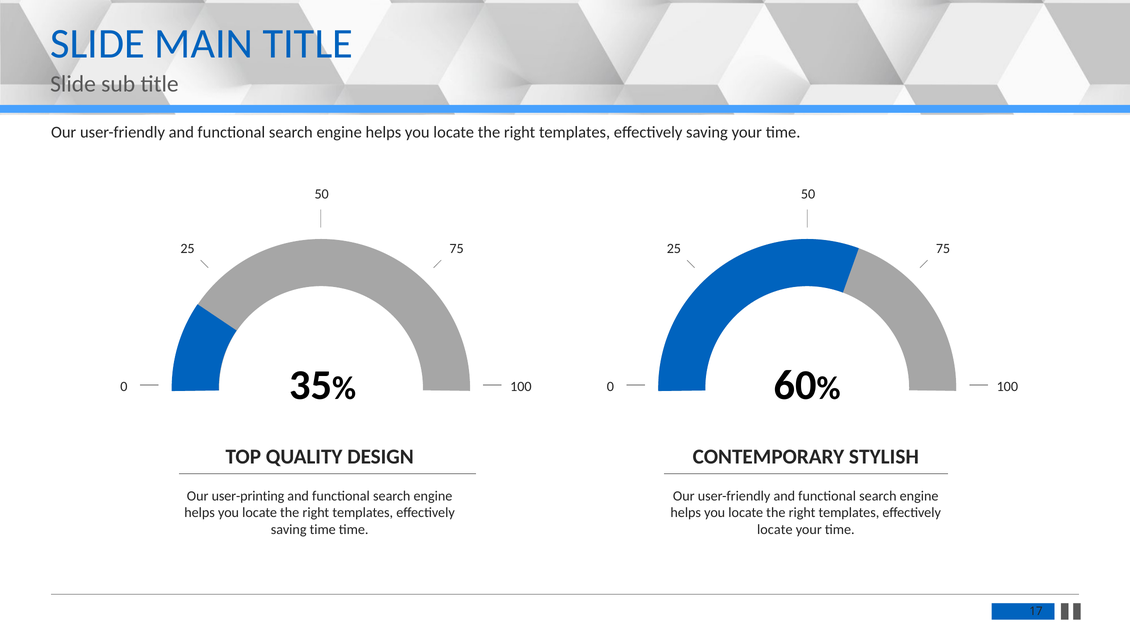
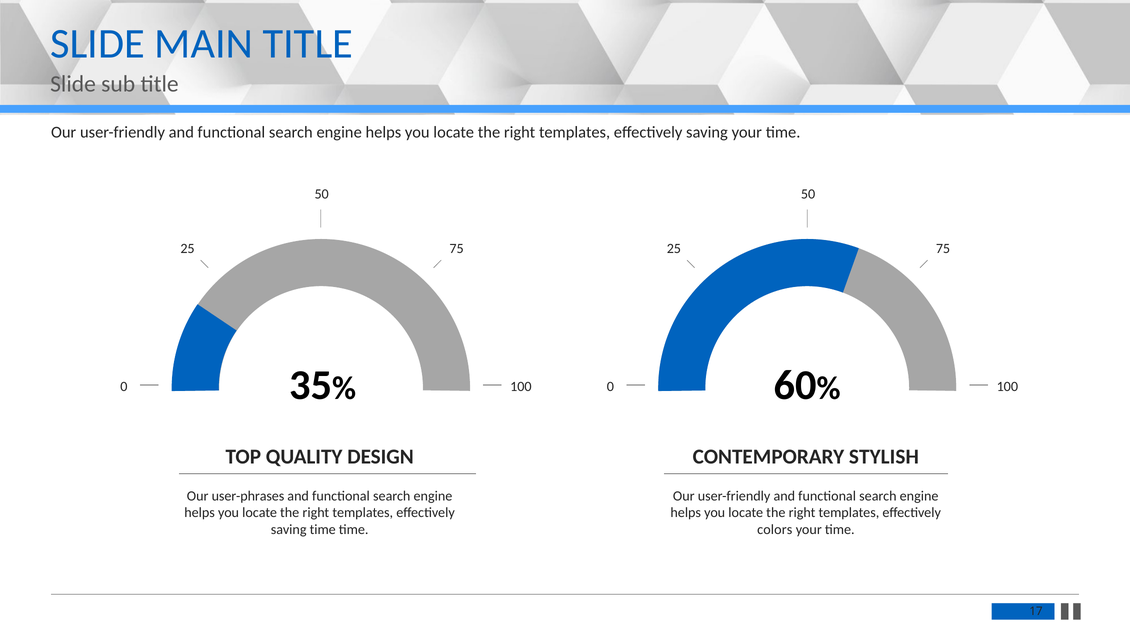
user-printing: user-printing -> user-phrases (248, 496)
locate: locate -> colors (775, 529)
